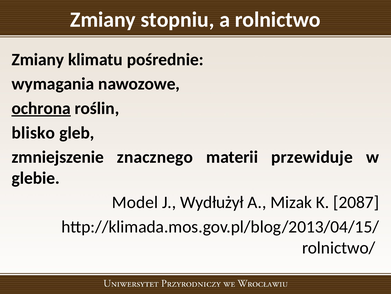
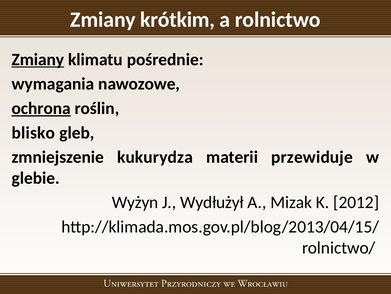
stopniu: stopniu -> krótkim (178, 20)
Zmiany underline: none -> present (38, 59)
znacznego: znacznego -> kukurydza (155, 157)
Model: Model -> Wyżyn (135, 202)
2087: 2087 -> 2012 (356, 202)
